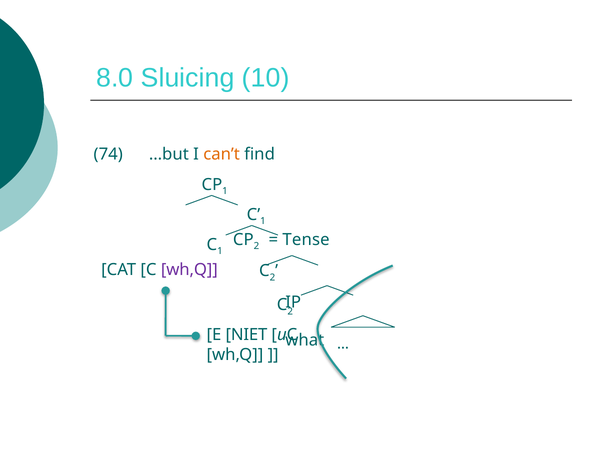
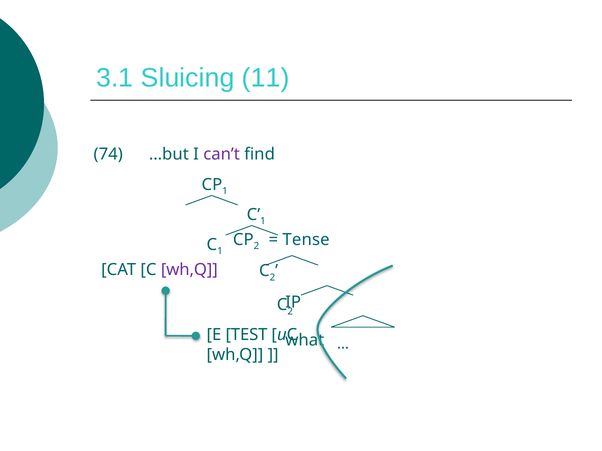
8.0: 8.0 -> 3.1 (115, 78)
10: 10 -> 11 (266, 78)
can’t colour: orange -> purple (222, 155)
NIET: NIET -> TEST (247, 335)
